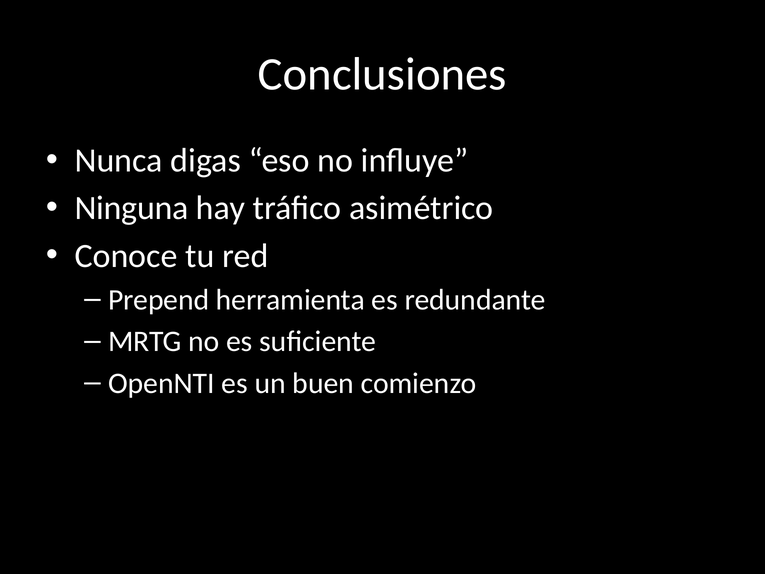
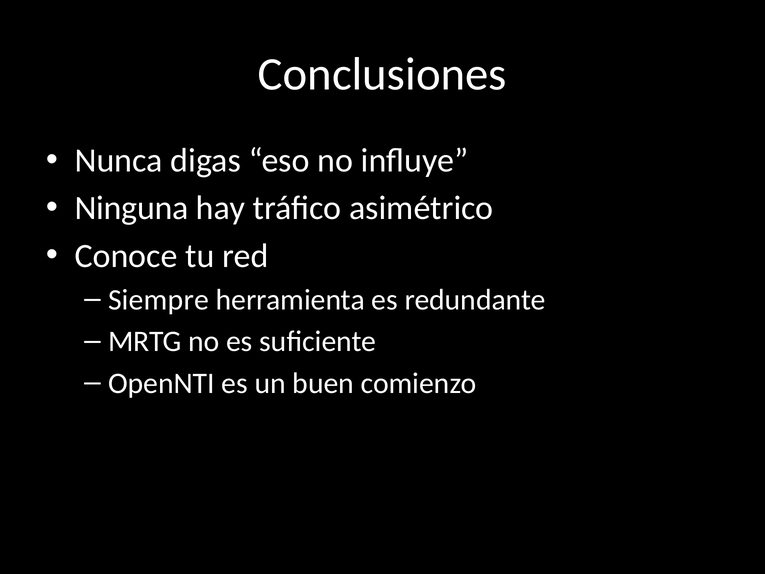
Prepend: Prepend -> Siempre (158, 300)
